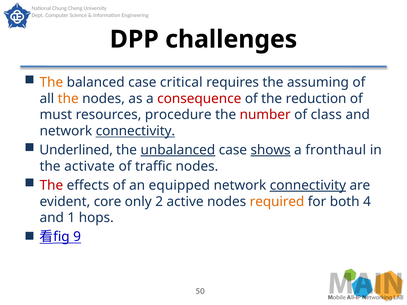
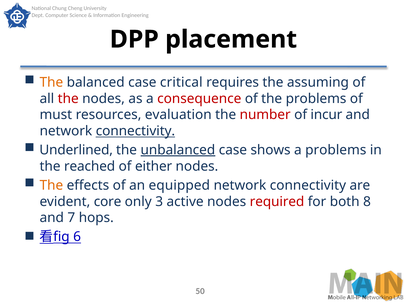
challenges: challenges -> placement (231, 39)
the colour: orange -> red (68, 99)
the reduction: reduction -> problems (316, 99)
procedure: procedure -> evaluation (178, 115)
class: class -> incur (326, 115)
shows underline: present -> none (271, 150)
a fronthaul: fronthaul -> problems (336, 150)
activate: activate -> reached (90, 166)
traffic: traffic -> either (154, 166)
The colour: red -> orange (51, 185)
connectivity underline: present -> none (308, 185)
2: 2 -> 3 (159, 202)
required colour: orange -> red (277, 202)
4: 4 -> 8 (367, 202)
1: 1 -> 7 (71, 218)
9: 9 -> 6 (77, 237)
